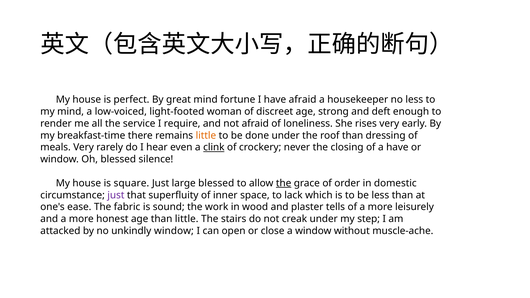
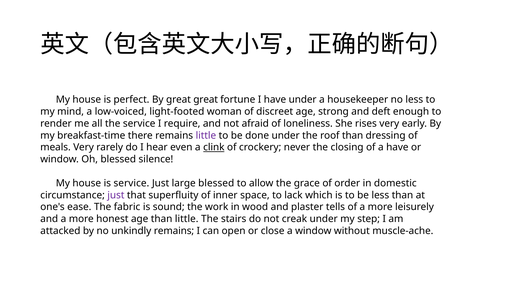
great mind: mind -> great (206, 100)
have afraid: afraid -> under (303, 100)
little colour: orange -> purple (206, 136)
is square: square -> service (131, 183)
the underline: present -> none (284, 183)
unkindly window: window -> remains (174, 231)
